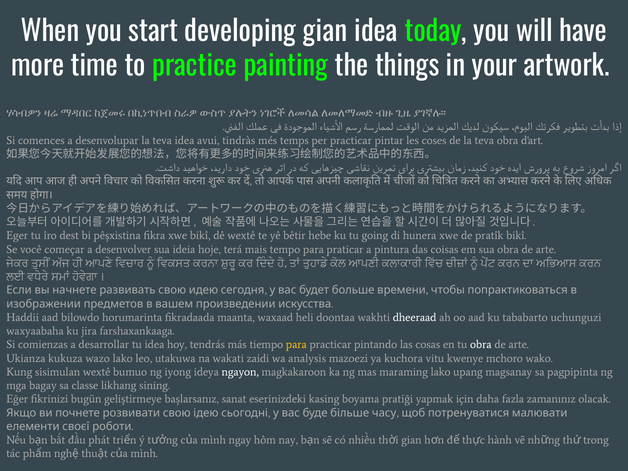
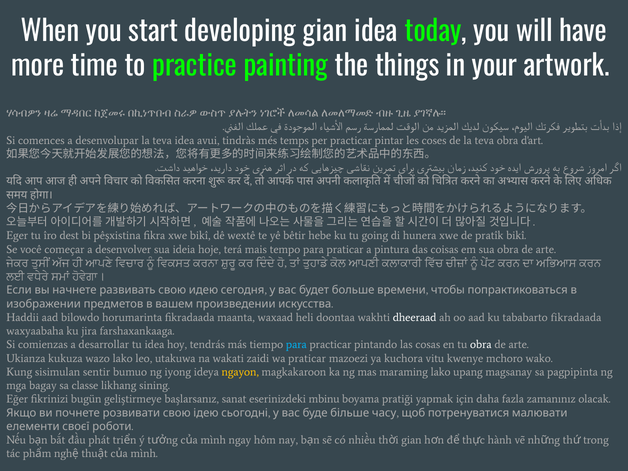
tababarto uchunguzi: uchunguzi -> fikradaada (576, 317)
para colour: yellow -> light blue (296, 345)
wa analysis: analysis -> praticar (307, 358)
sisimulan wextê: wextê -> sentir (97, 372)
ngayon colour: white -> yellow (240, 372)
kasing: kasing -> mbinu (324, 399)
